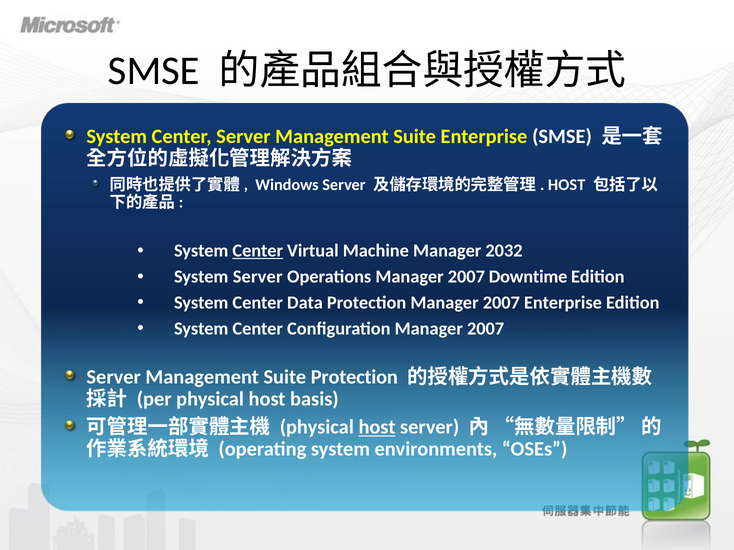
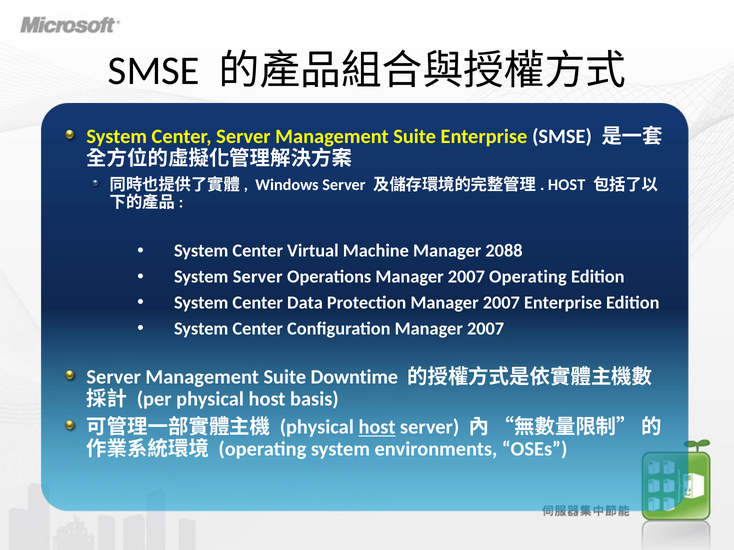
Center underline: present -> none (258, 251)
2032: 2032 -> 2088 (504, 251)
2007 Downtime: Downtime -> Operating (528, 277)
Suite Protection: Protection -> Downtime (354, 377)
